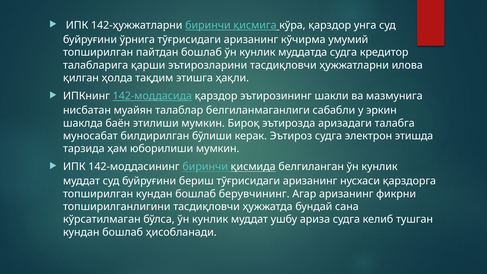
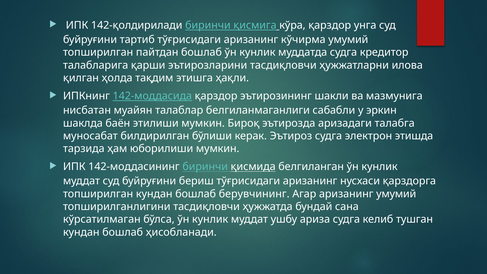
142-ҳужжатларни: 142-ҳужжатларни -> 142-қолдирилади (137, 25)
ўрнига: ўрнига -> тартиб (137, 40)
аризанинг фикрни: фикрни -> умумий (396, 194)
